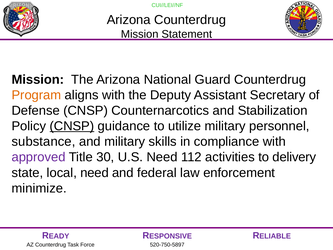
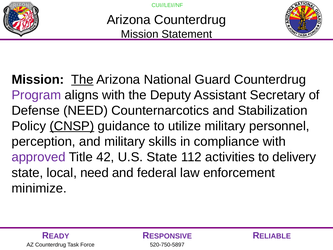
The underline: none -> present (82, 80)
Program colour: orange -> purple (36, 95)
Defense CNSP: CNSP -> NEED (86, 111)
substance: substance -> perception (44, 142)
30: 30 -> 42 (105, 157)
U.S Need: Need -> State (162, 157)
